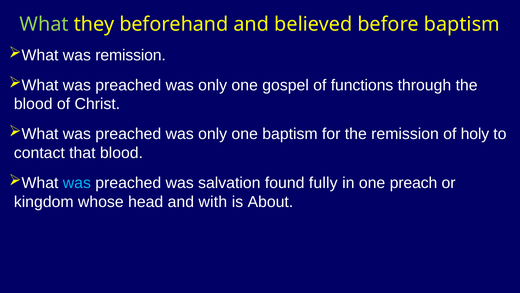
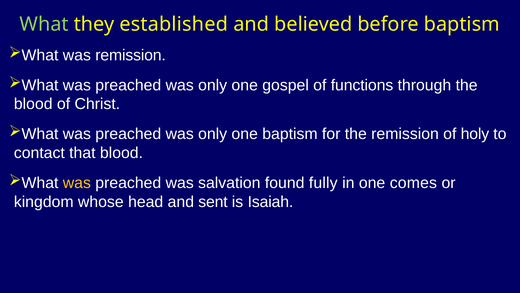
beforehand: beforehand -> established (174, 24)
was colour: light blue -> yellow (77, 182)
preach: preach -> comes (413, 182)
with: with -> sent (213, 201)
About: About -> Isaiah (270, 201)
